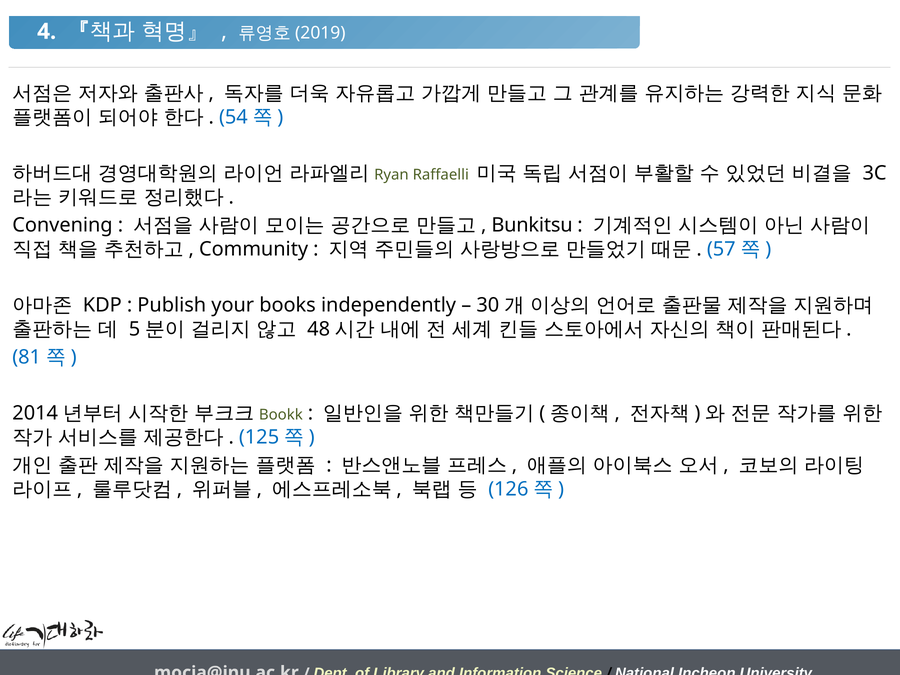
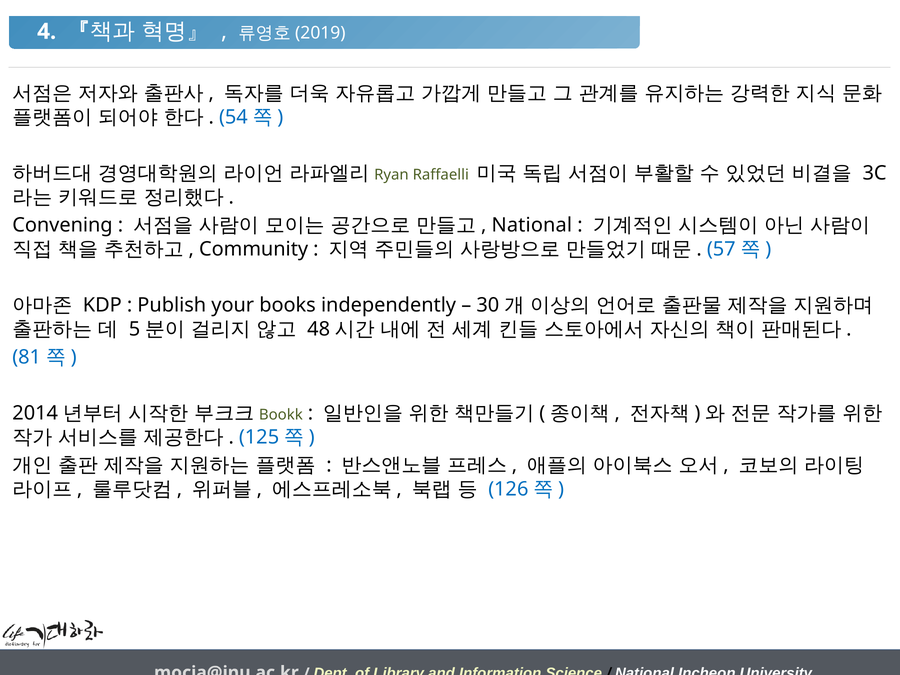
Bunkitsu: Bunkitsu -> National (532, 225)
